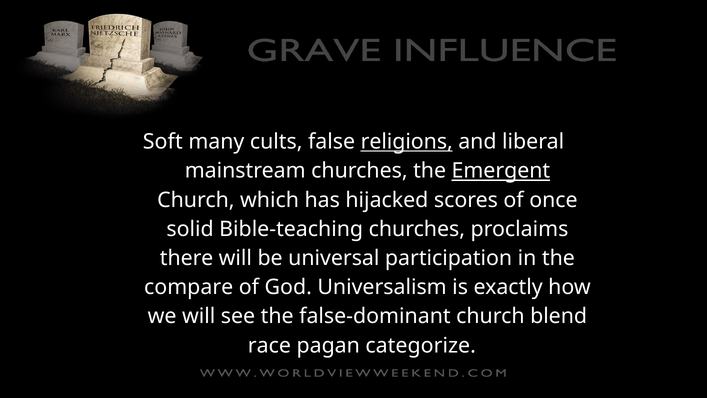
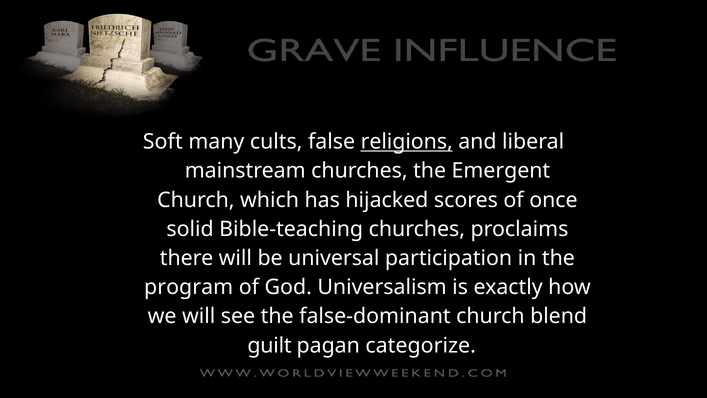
Emergent underline: present -> none (501, 171)
compare: compare -> program (189, 287)
race: race -> guilt (270, 345)
